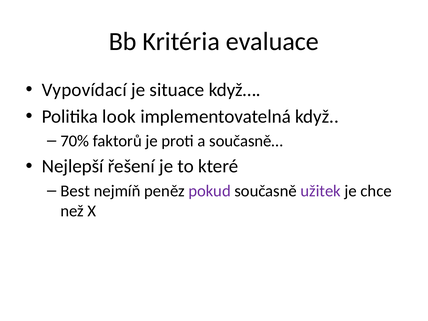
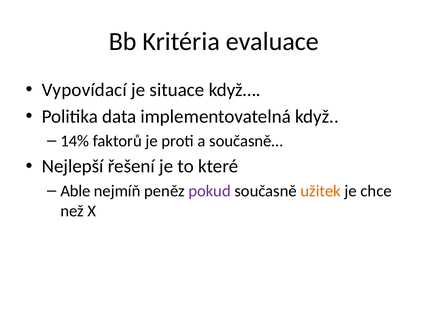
look: look -> data (119, 116)
70%: 70% -> 14% (75, 141)
Best: Best -> Able (75, 191)
užitek colour: purple -> orange (321, 191)
